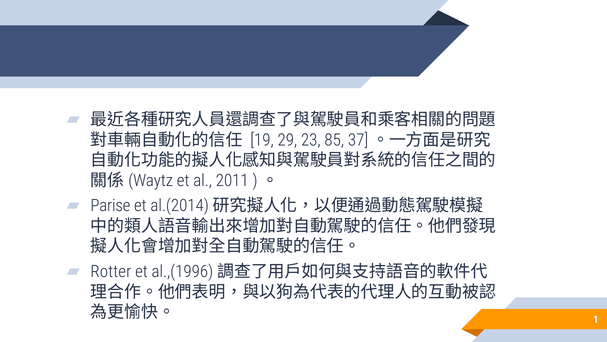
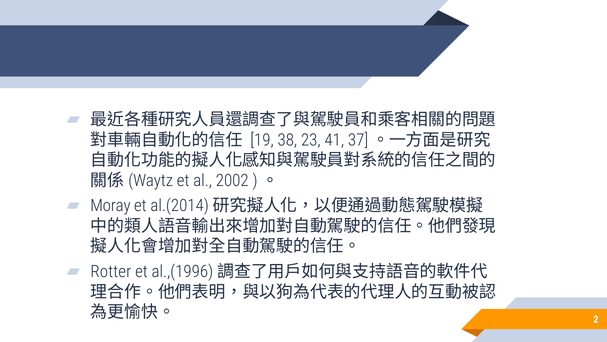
29: 29 -> 38 (287, 140)
85: 85 -> 41 (334, 140)
2011: 2011 -> 2002 (232, 180)
Parise: Parise -> Moray (110, 205)
1: 1 -> 2 (596, 319)
